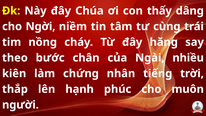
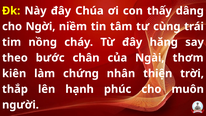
nhiều: nhiều -> thơm (188, 58)
tiếng: tiếng -> thiện (158, 73)
